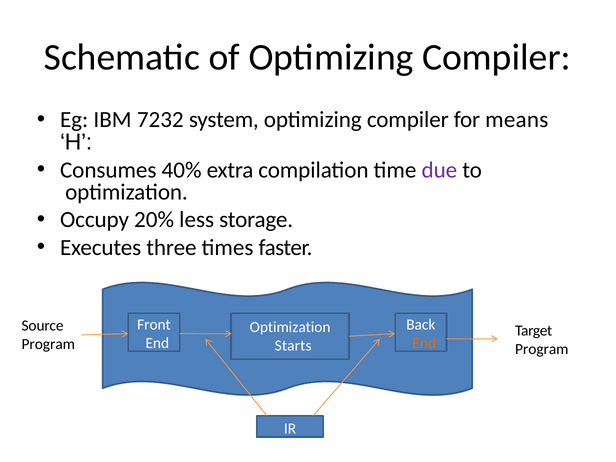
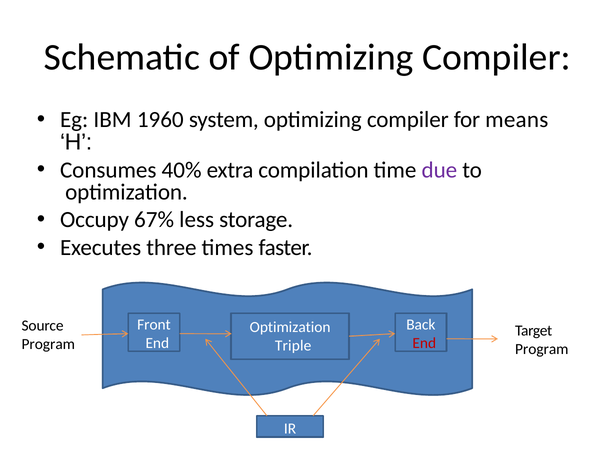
7232: 7232 -> 1960 (160, 120)
20%: 20% -> 67% (154, 220)
End colour: orange -> red (424, 343)
Starts: Starts -> Triple (293, 346)
